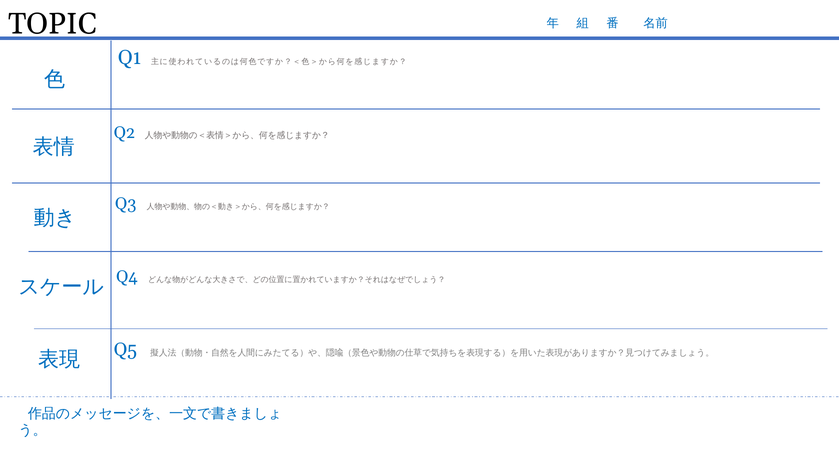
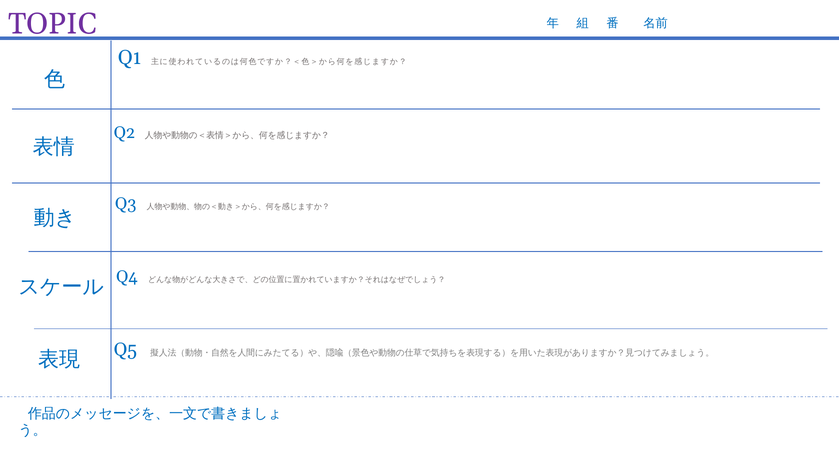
TOPIC colour: black -> purple (53, 24)
